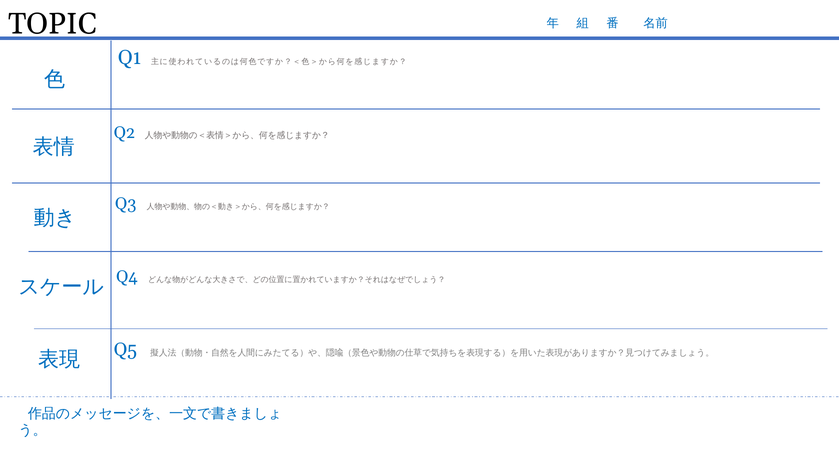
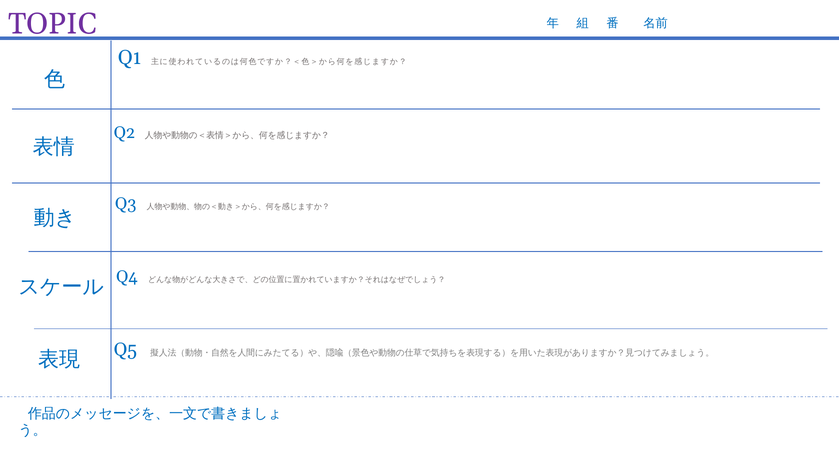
TOPIC colour: black -> purple (53, 24)
